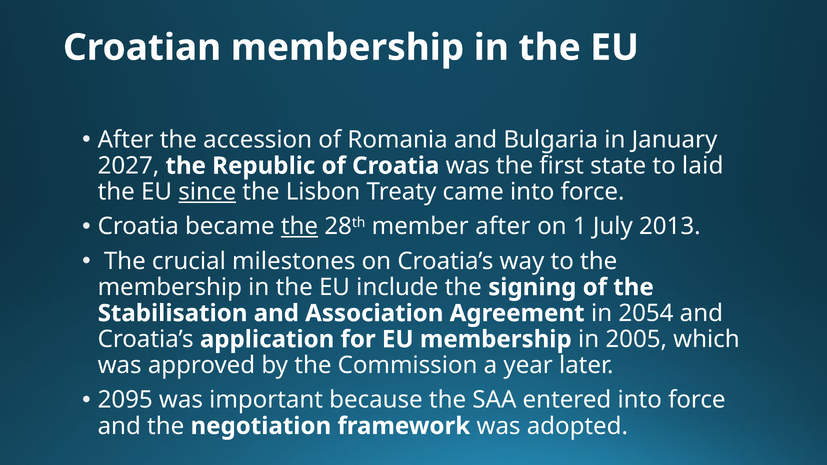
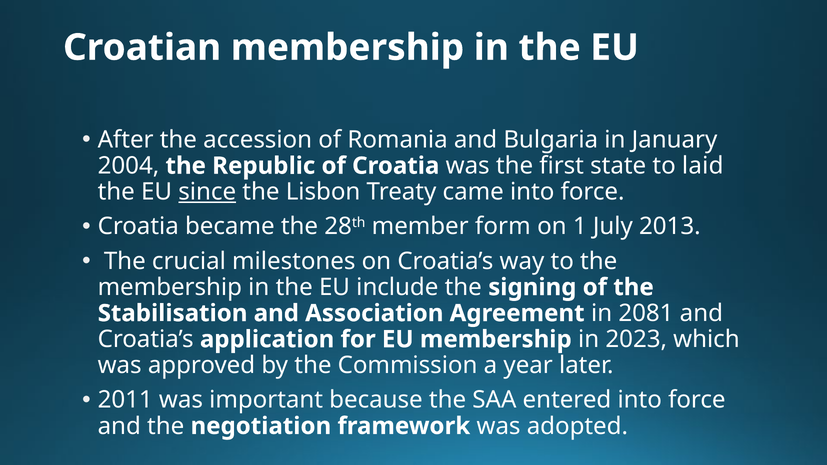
2027: 2027 -> 2004 (128, 166)
the underline: present -> none (299, 227)
member after: after -> form (503, 227)
2054: 2054 -> 2081 (646, 313)
2005: 2005 -> 2023 (636, 339)
2095: 2095 -> 2011 (125, 400)
